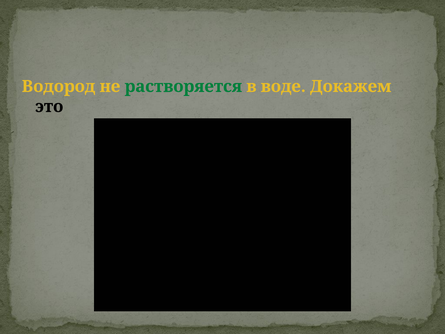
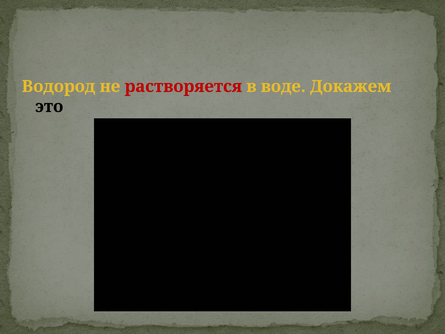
растворяется colour: green -> red (183, 86)
